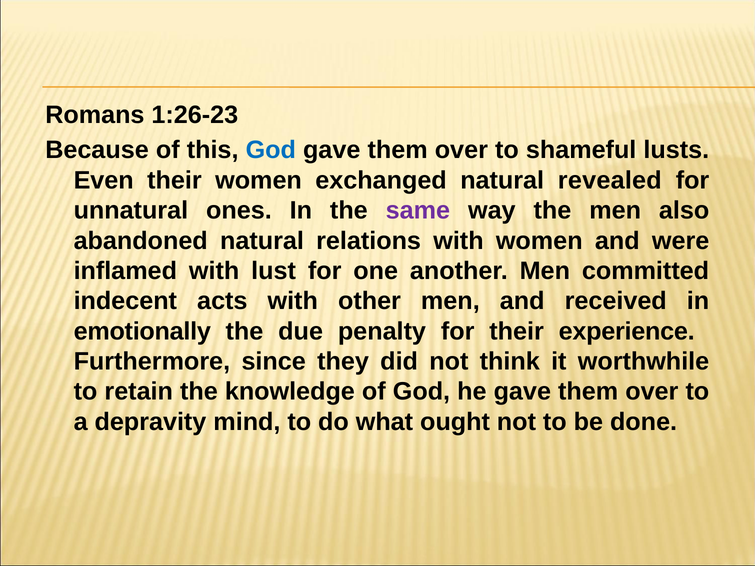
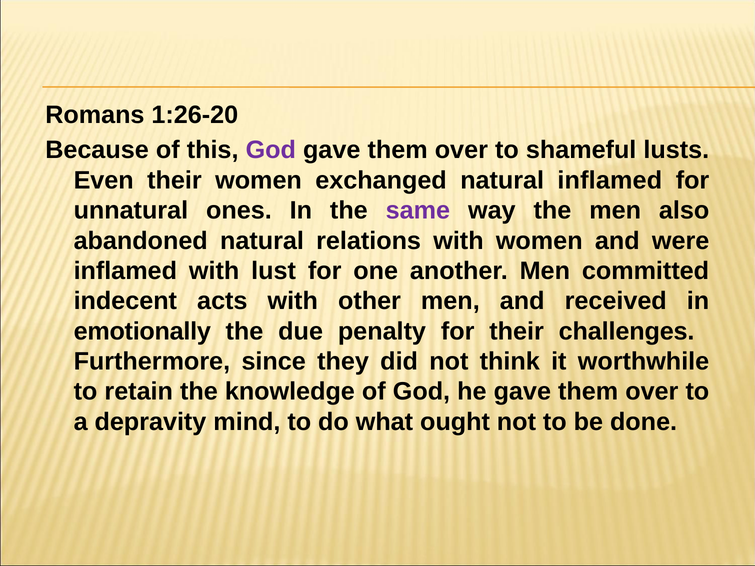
1:26-23: 1:26-23 -> 1:26-20 (195, 115)
God colour: blue -> purple (271, 150)
natural revealed: revealed -> inflamed (610, 180)
experience: experience -> challenges (627, 331)
